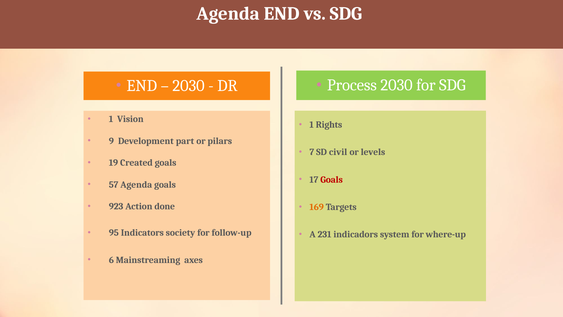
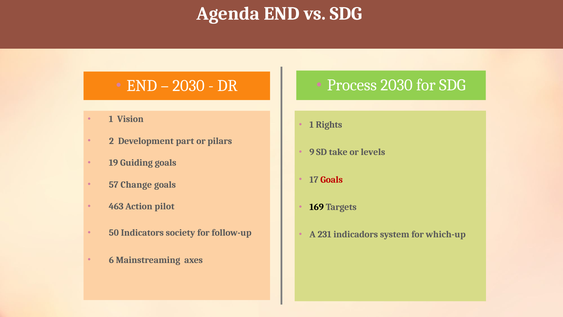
9: 9 -> 2 (111, 141)
7: 7 -> 9 (312, 152)
civil: civil -> take (338, 152)
Created: Created -> Guiding (136, 163)
57 Agenda: Agenda -> Change (136, 185)
923: 923 -> 463 (116, 206)
done: done -> pilot (165, 206)
169 colour: orange -> black (317, 207)
95: 95 -> 50 (114, 233)
where-up: where-up -> which-up (446, 234)
